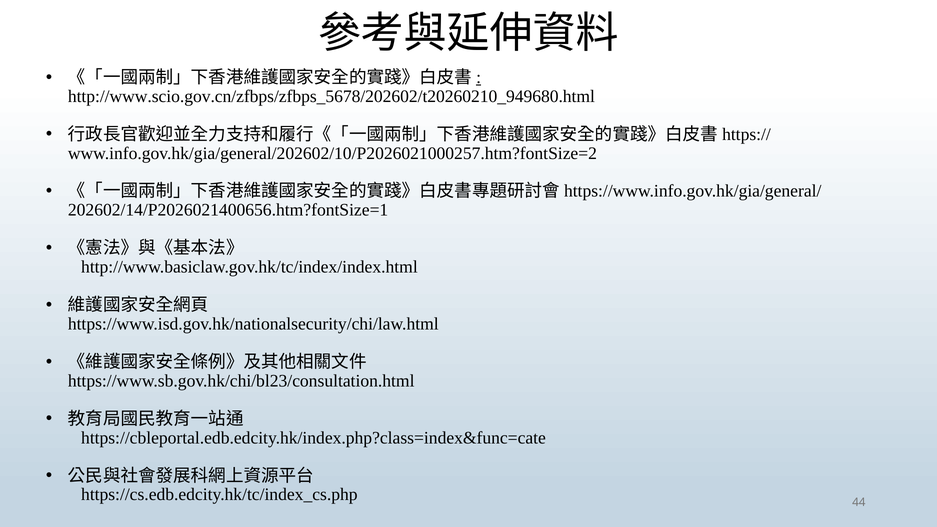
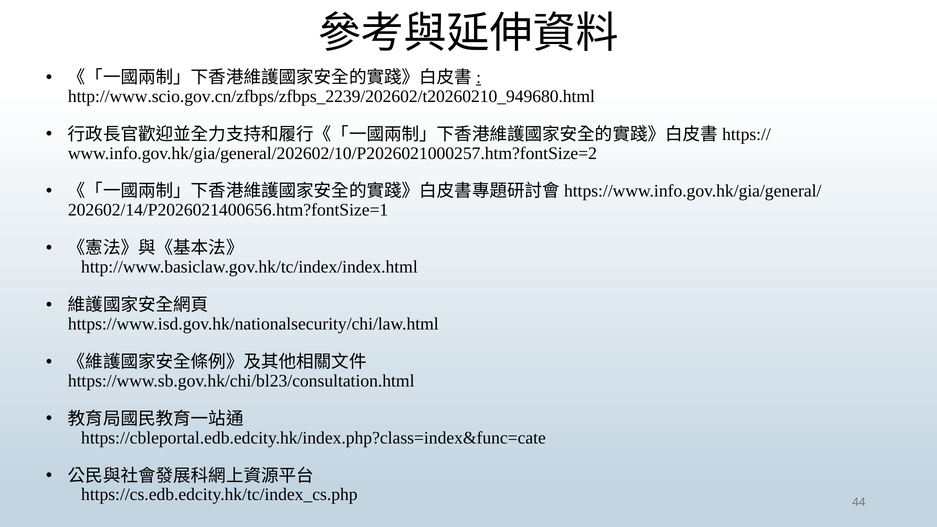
http://www.scio.gov.cn/zfbps/zfbps_5678/202602/t20260210_949680.html: http://www.scio.gov.cn/zfbps/zfbps_5678/202602/t20260210_949680.html -> http://www.scio.gov.cn/zfbps/zfbps_2239/202602/t20260210_949680.html (331, 96)
